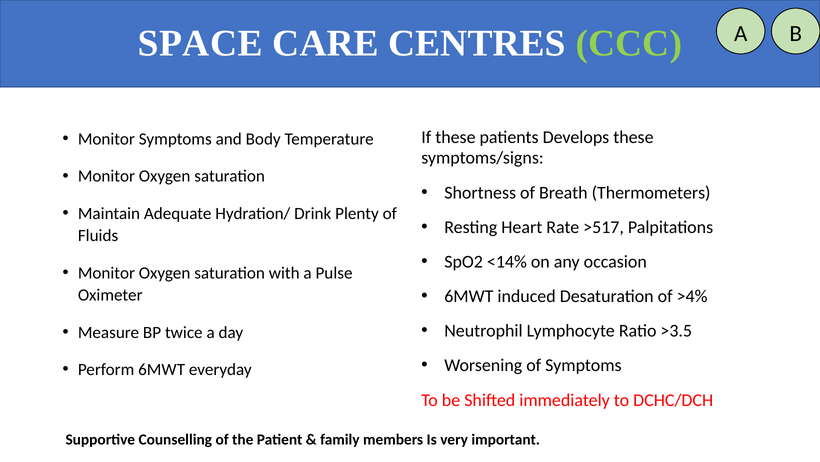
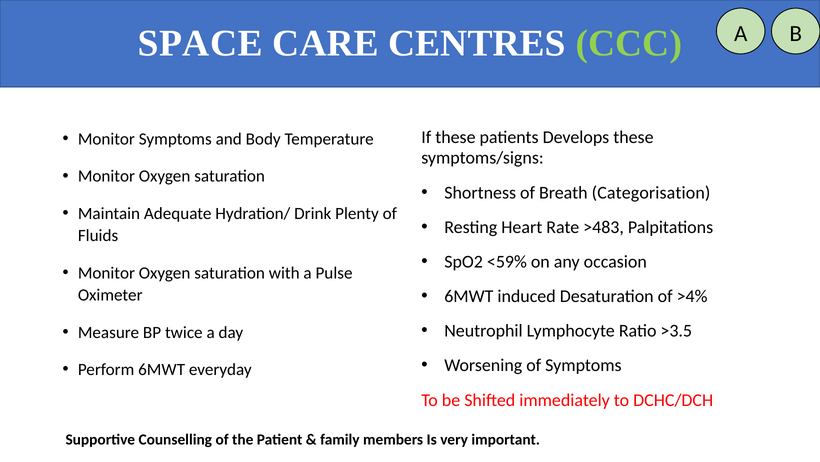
Thermometers: Thermometers -> Categorisation (651, 192)
>517: >517 -> >483 (604, 227)
<14%: <14% -> <59% (507, 261)
